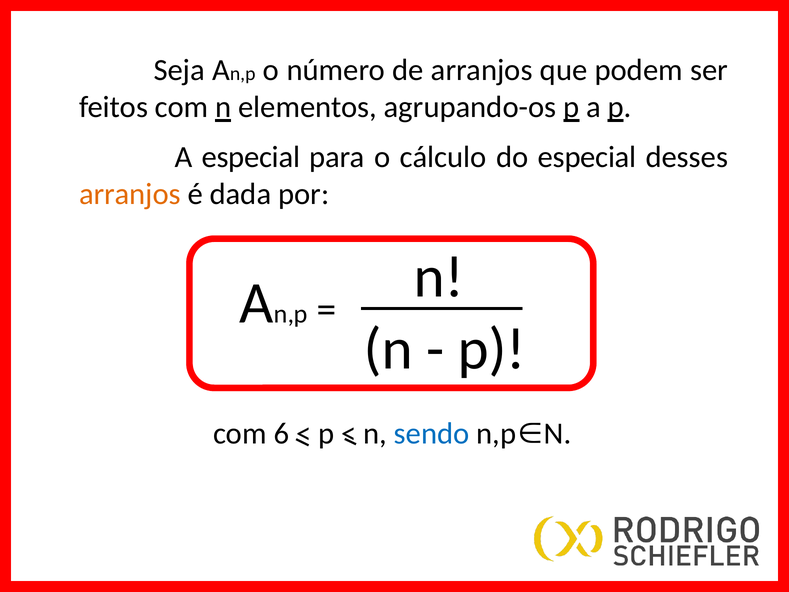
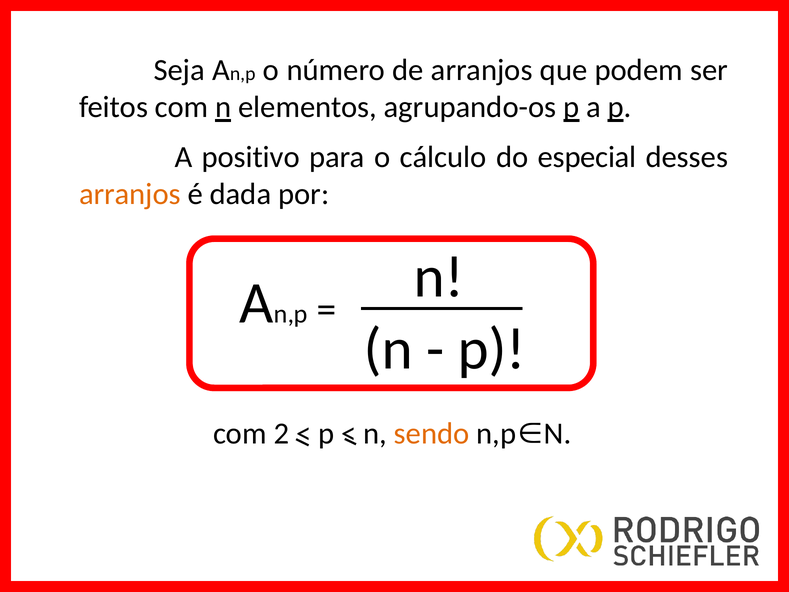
A especial: especial -> positivo (251, 157)
6: 6 -> 2 (281, 433)
sendo colour: blue -> orange (432, 433)
